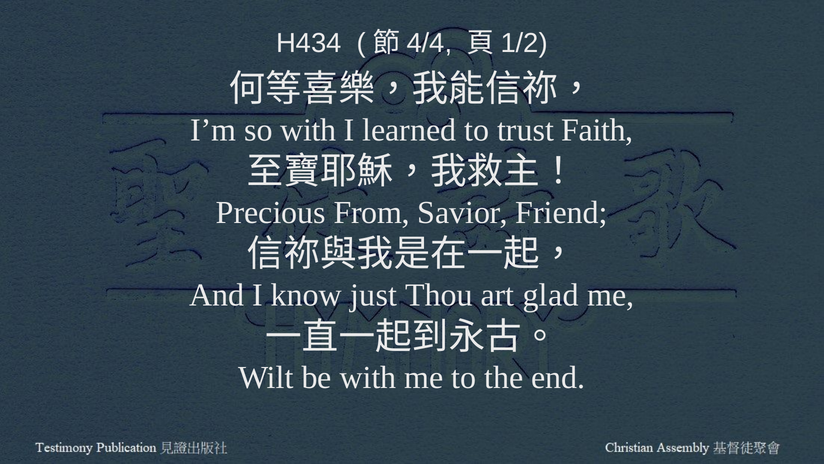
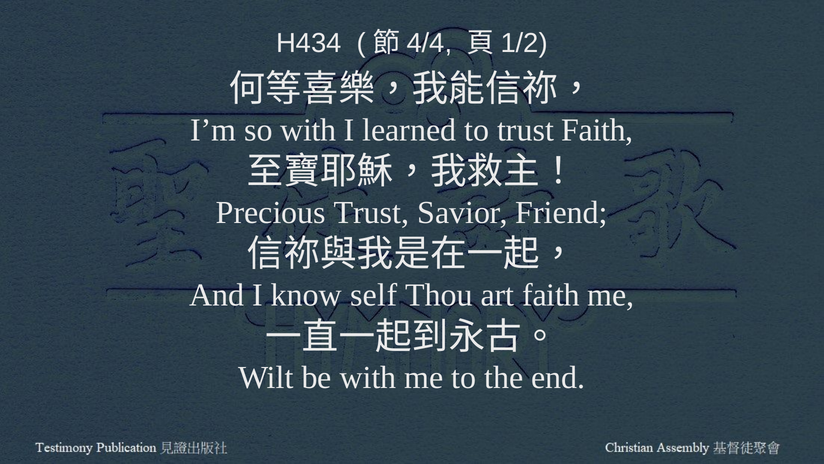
Precious From: From -> Trust (372, 213)
just: just -> self (374, 295)
art glad: glad -> faith (551, 295)
